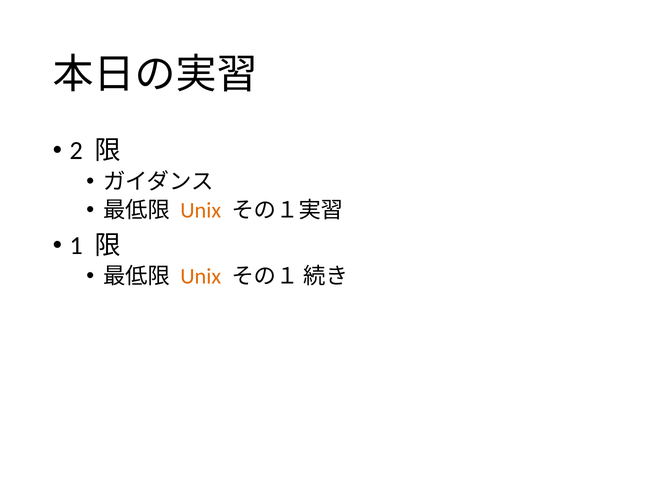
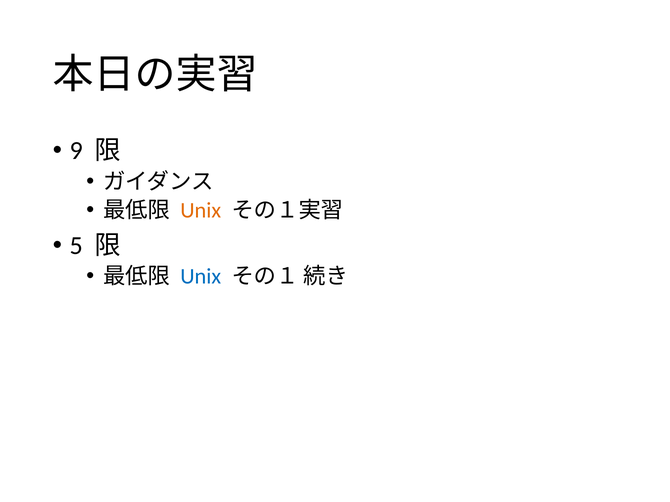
2: 2 -> 9 (76, 151)
1: 1 -> 5 (76, 246)
Unix colour: orange -> blue (201, 277)
